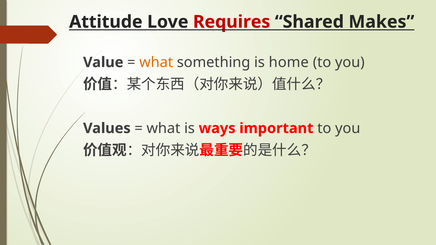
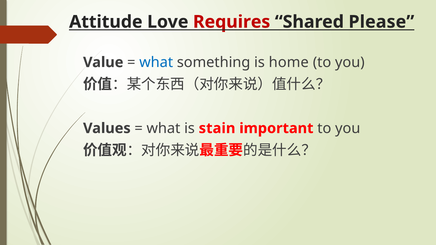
Makes: Makes -> Please (381, 22)
what colour: orange -> blue (156, 62)
ways: ways -> stain (217, 128)
